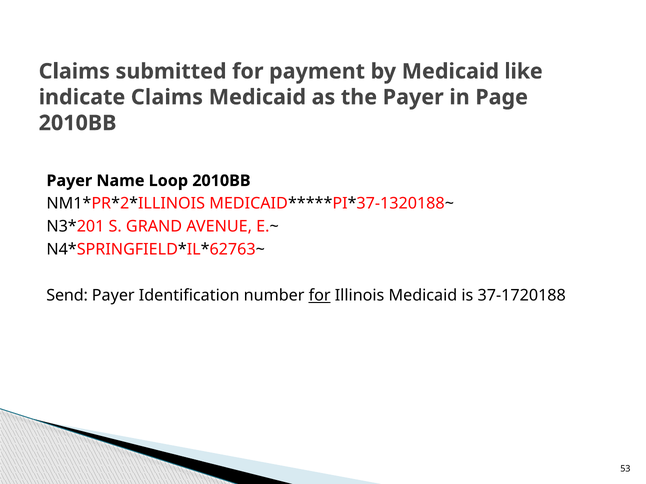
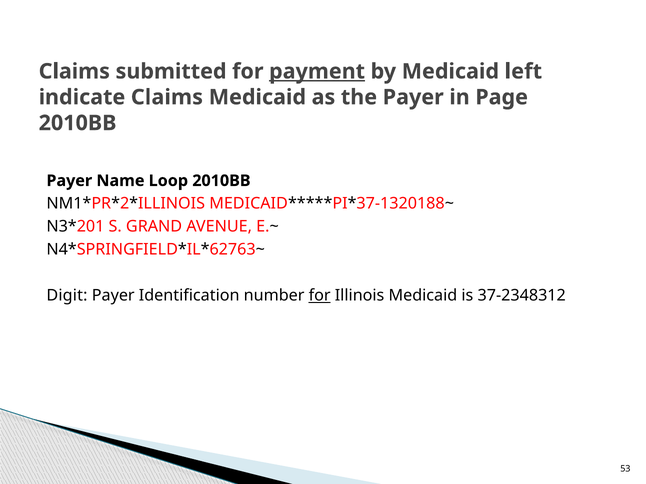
payment underline: none -> present (317, 71)
like: like -> left (523, 71)
Send: Send -> Digit (67, 296)
37-1720188: 37-1720188 -> 37-2348312 (522, 296)
